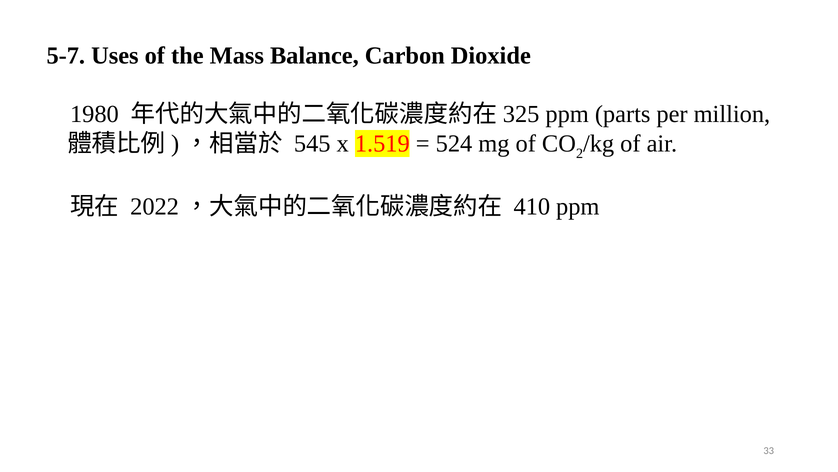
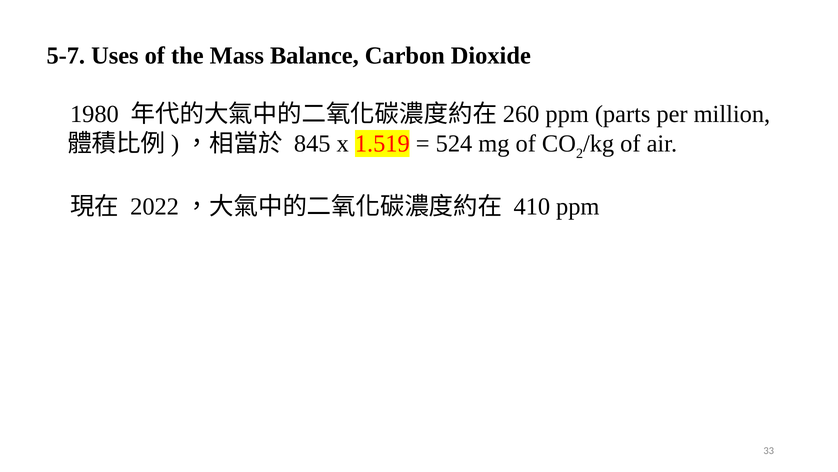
325: 325 -> 260 (521, 114)
545: 545 -> 845 (312, 144)
